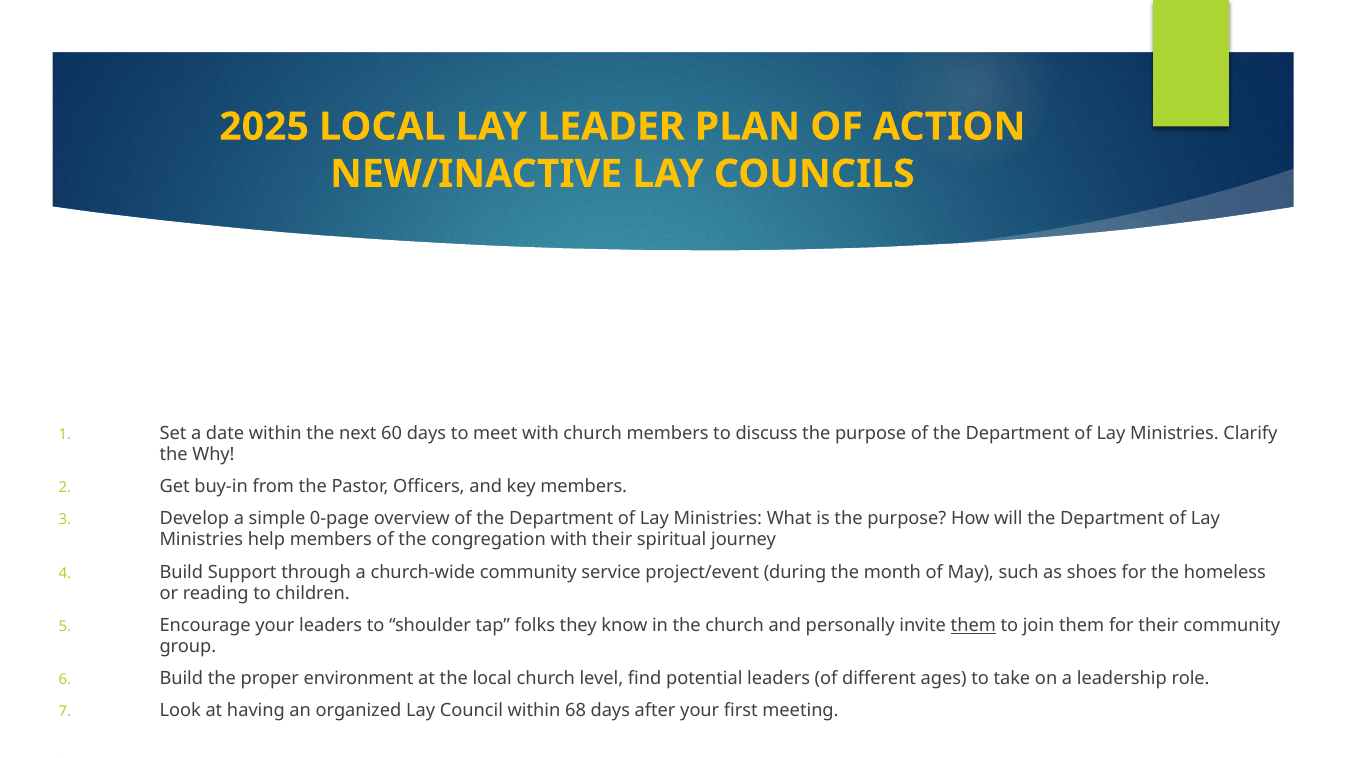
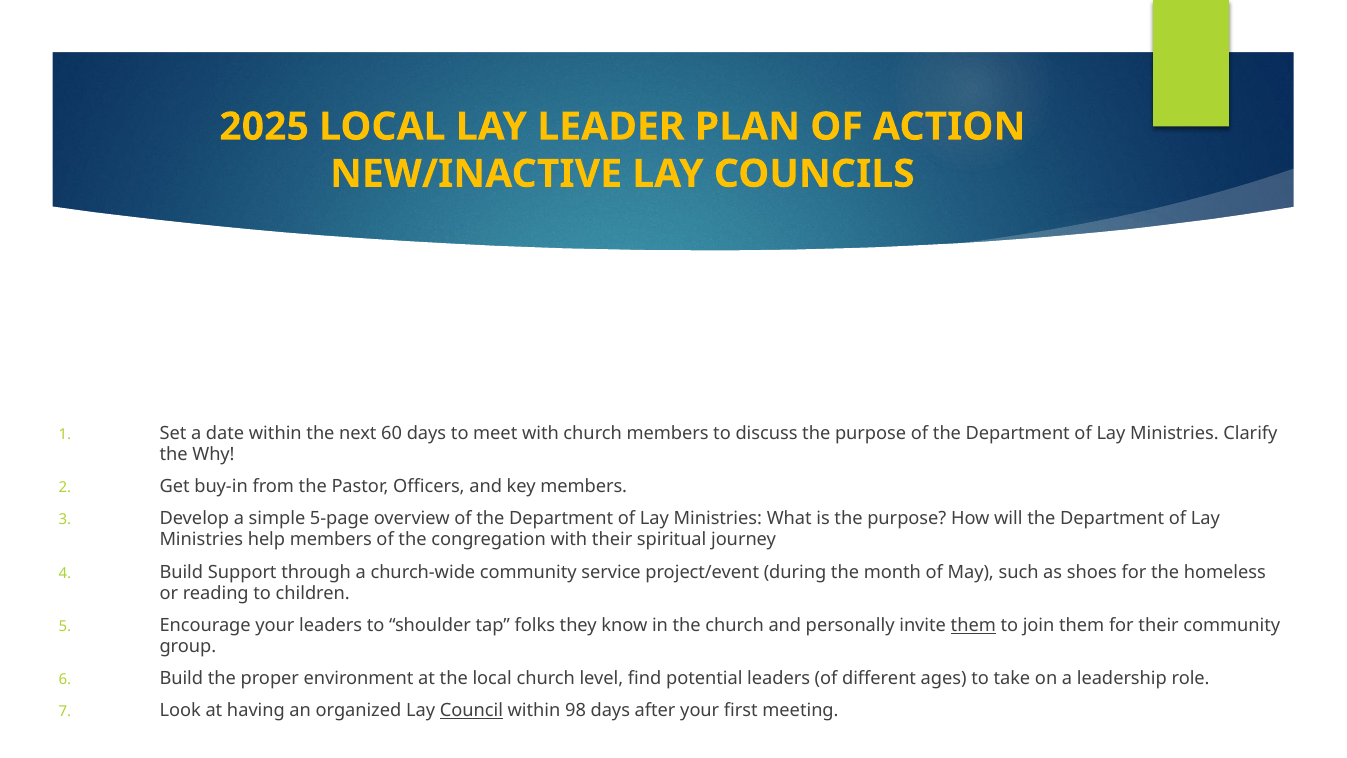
0-page: 0-page -> 5-page (340, 519)
Council underline: none -> present (471, 710)
68: 68 -> 98 (576, 710)
